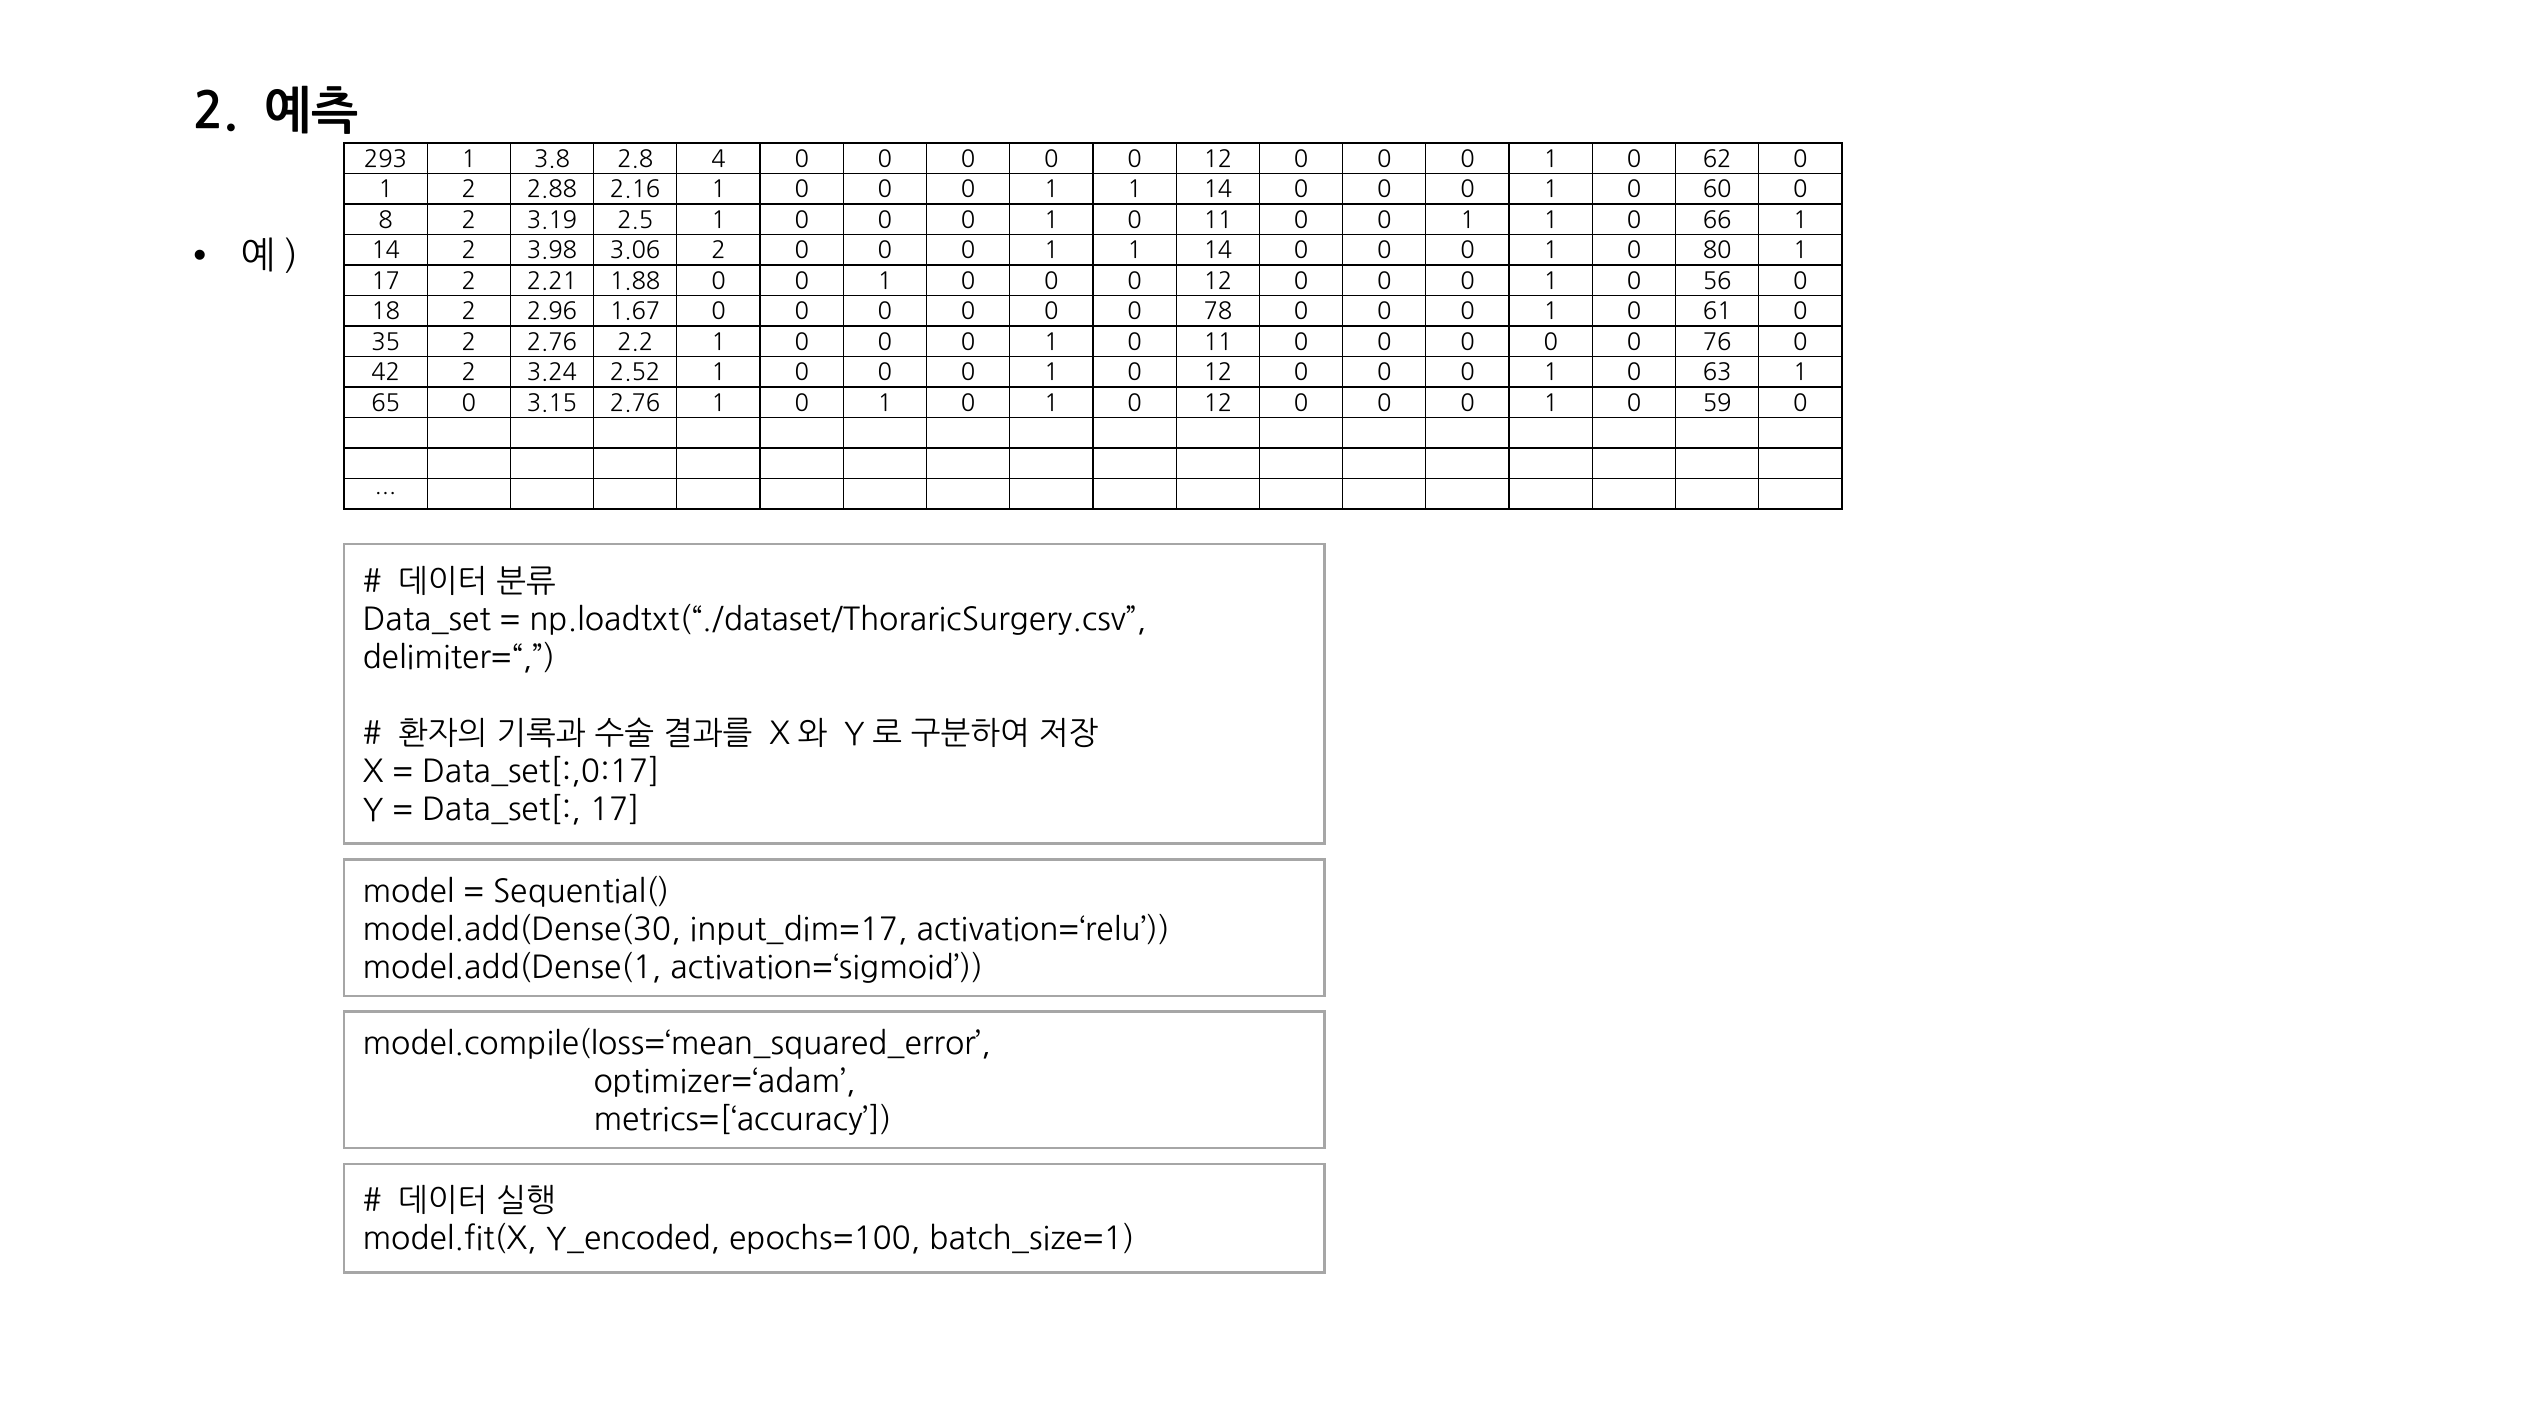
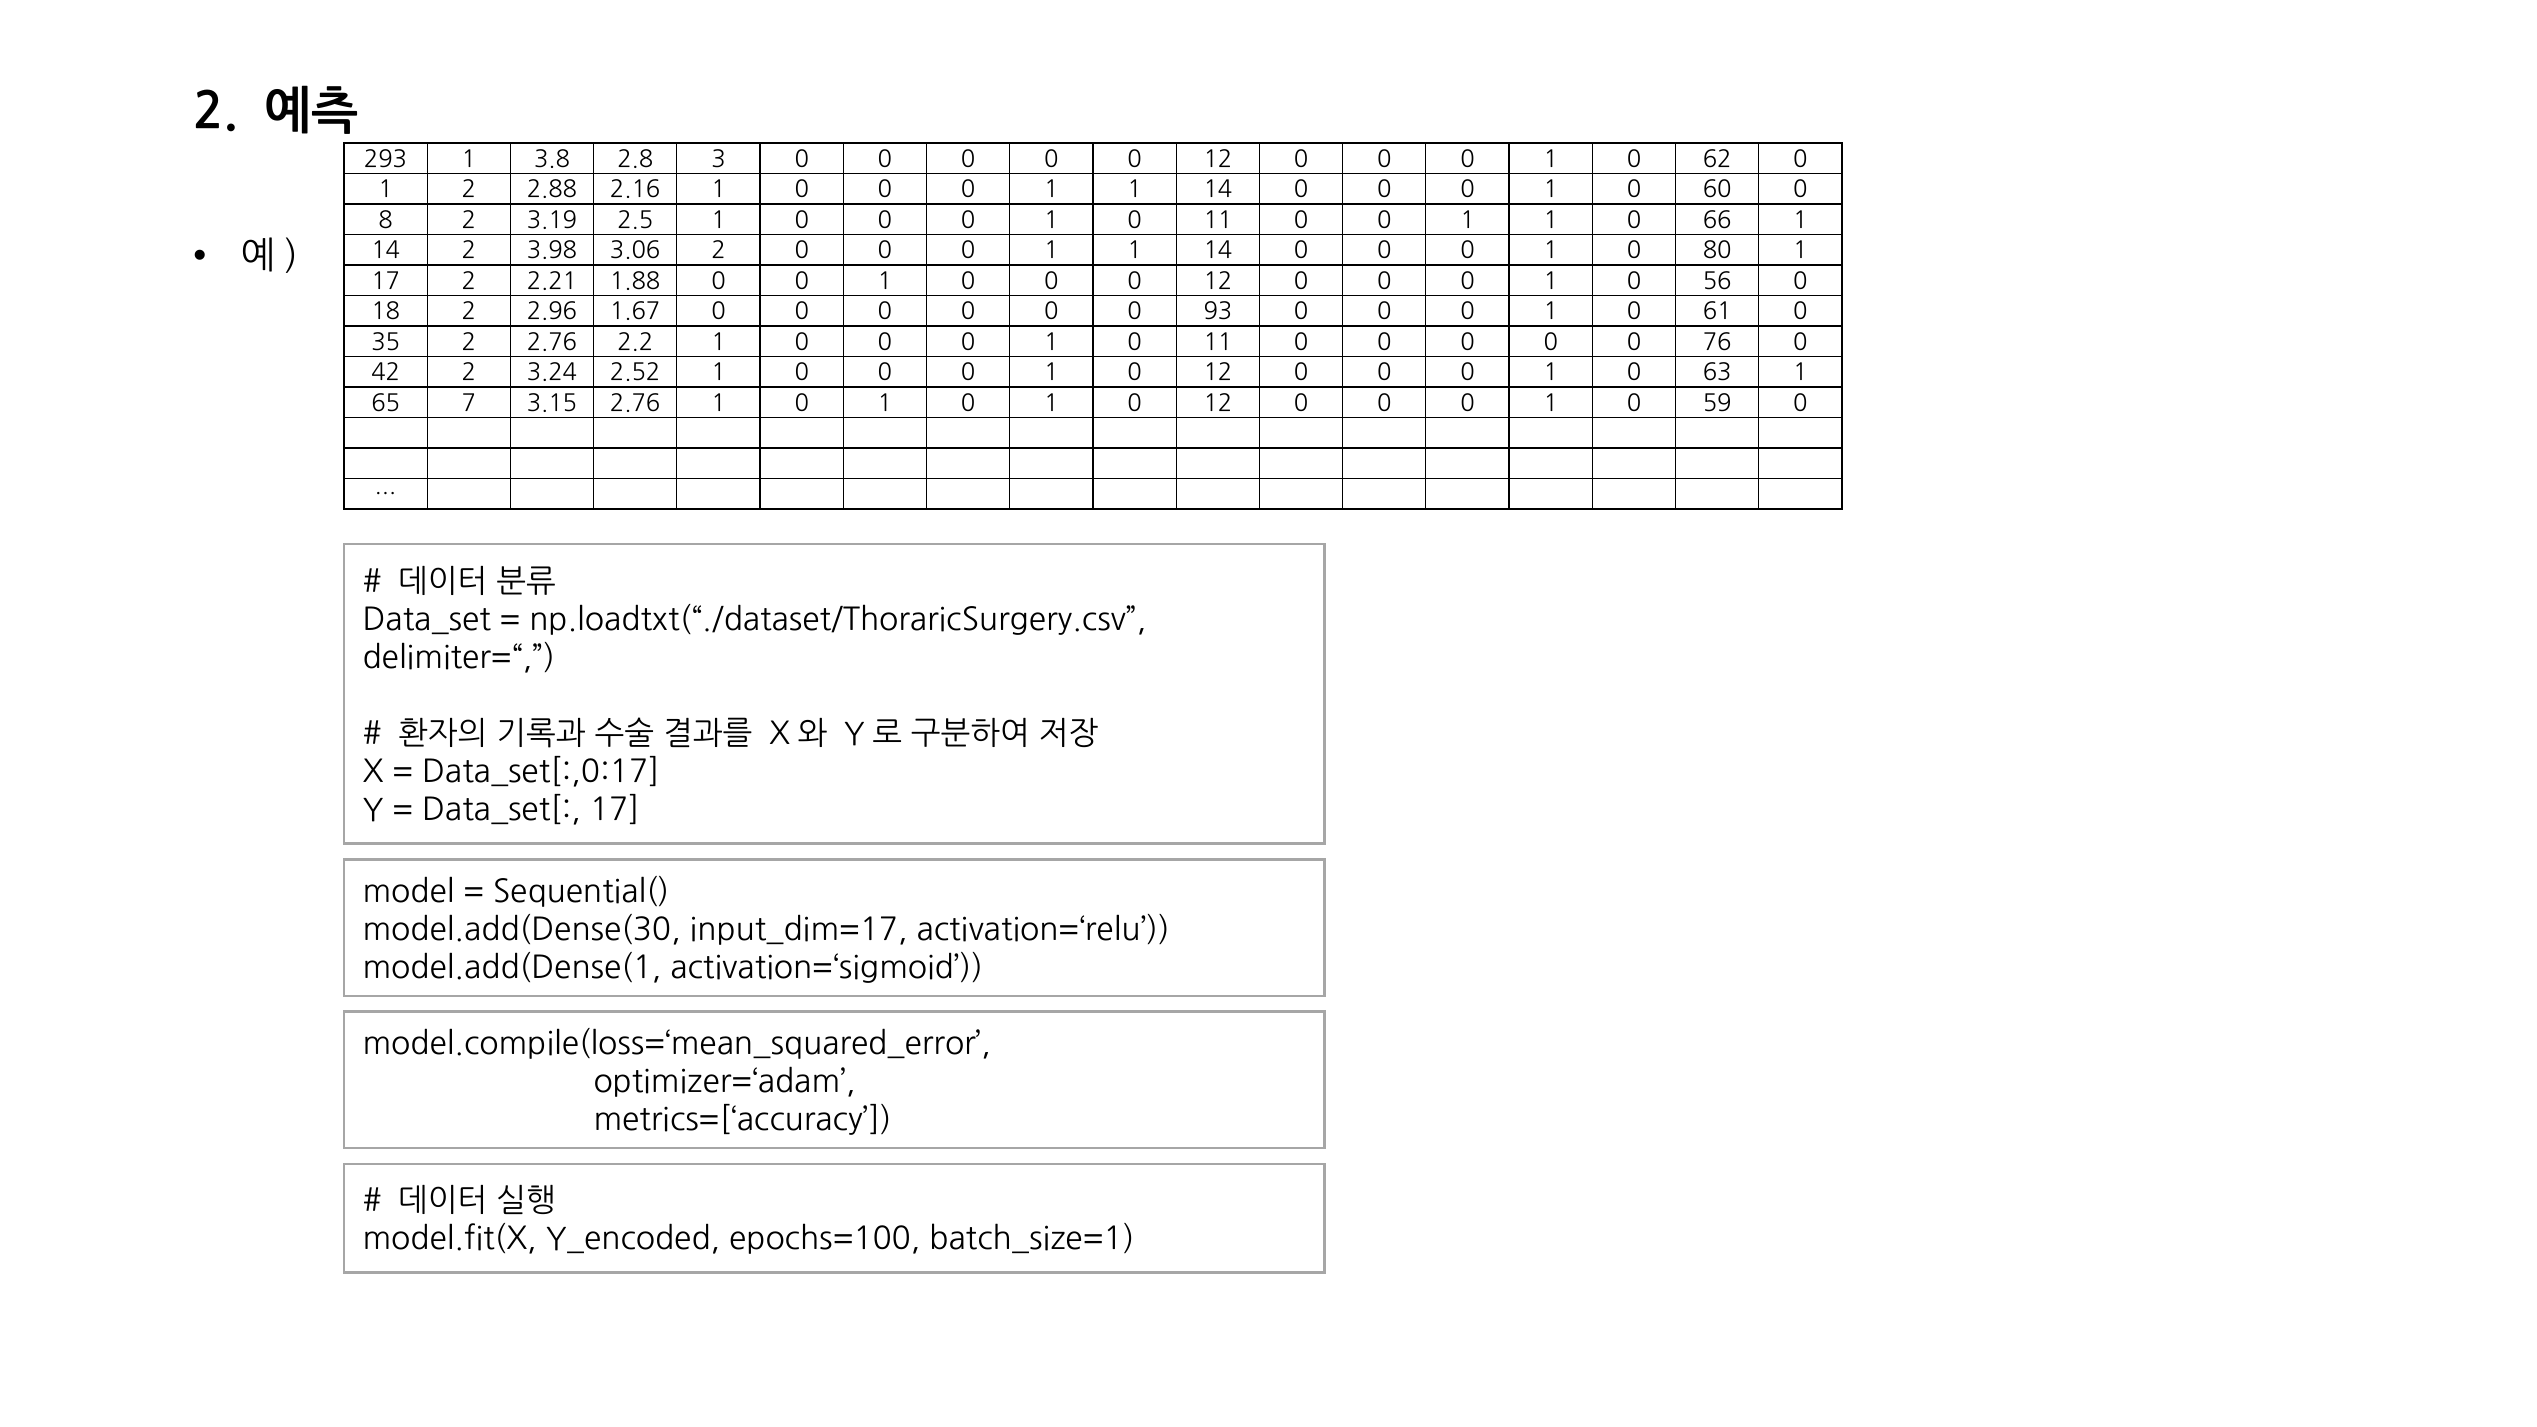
4: 4 -> 3 (718, 160)
78: 78 -> 93 (1218, 312)
65 0: 0 -> 7 (469, 404)
